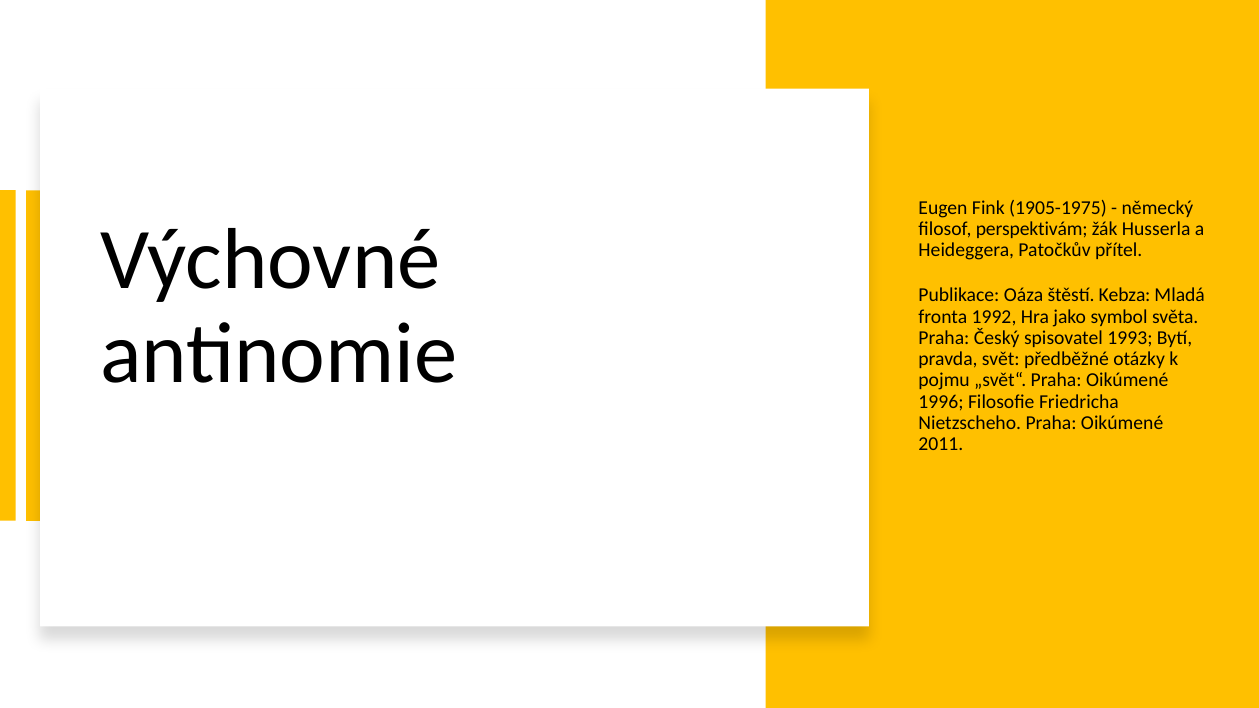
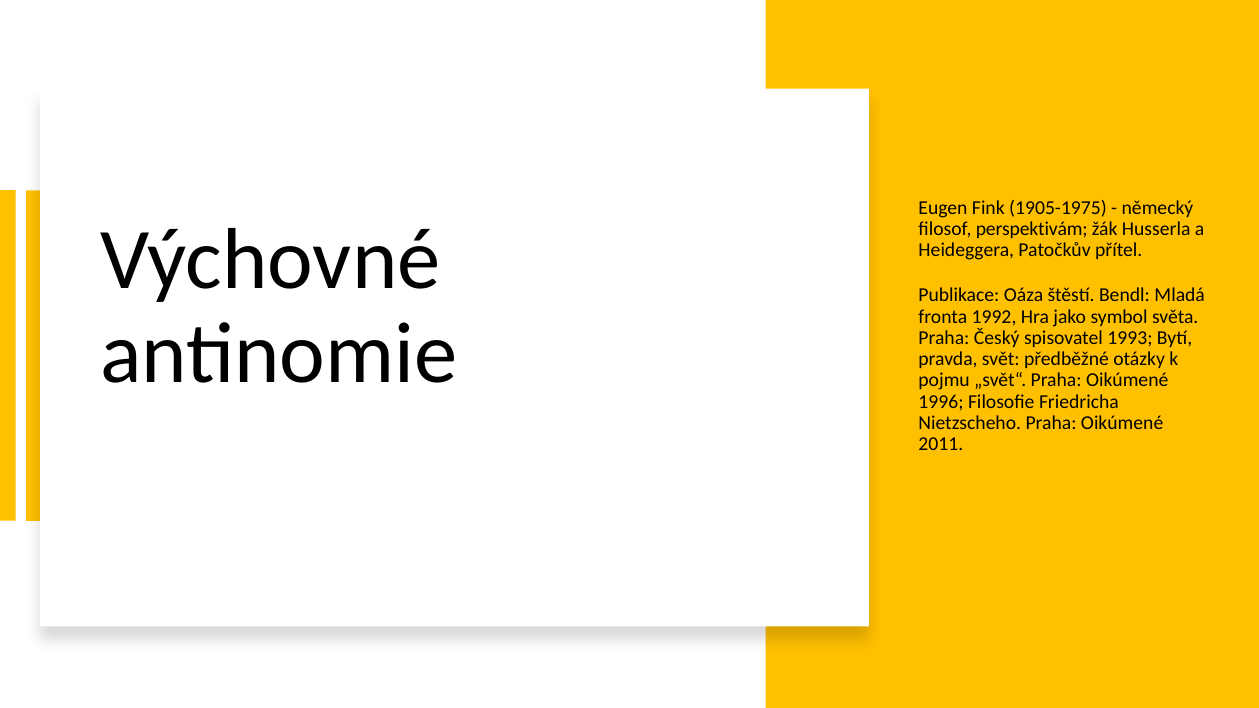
Kebza: Kebza -> Bendl (1125, 295)
